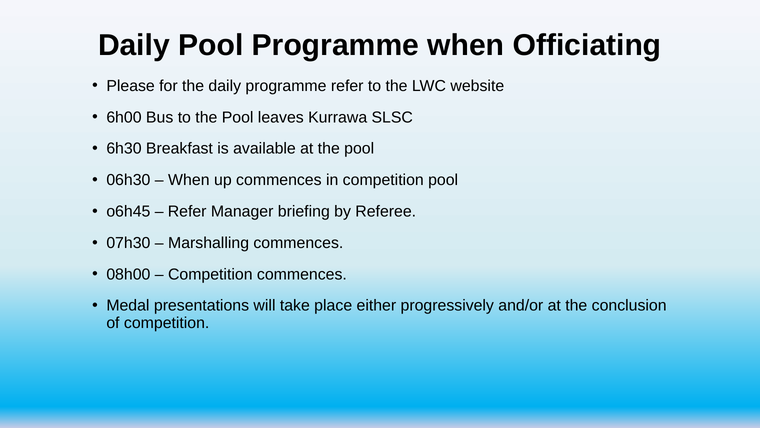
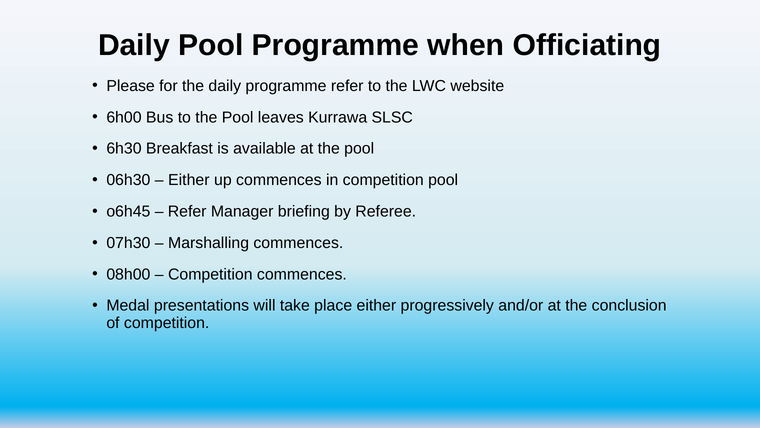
When: When -> Either (189, 180)
